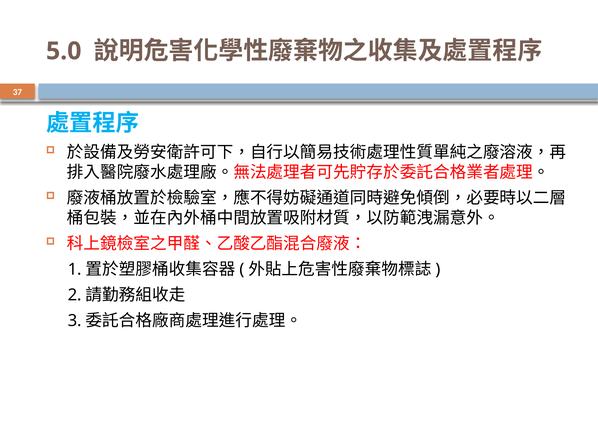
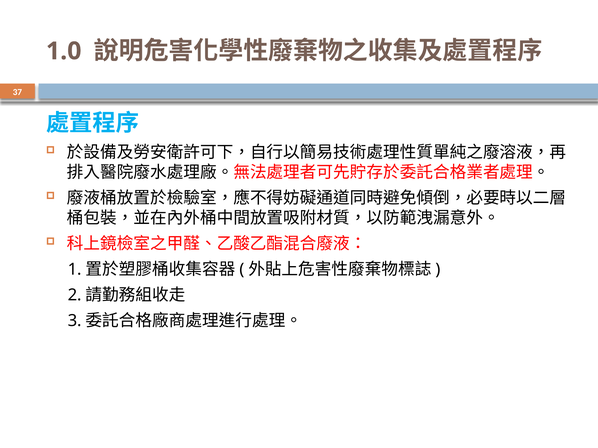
5.0: 5.0 -> 1.0 (64, 51)
